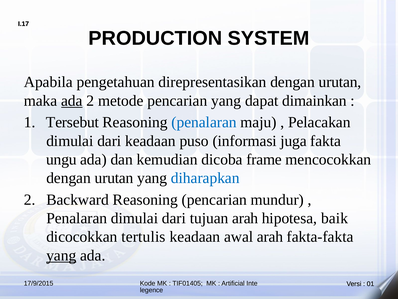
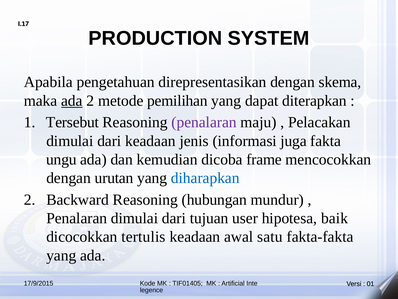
direpresentasikan dengan urutan: urutan -> skema (340, 82)
metode pencarian: pencarian -> pemilihan (177, 101)
dimainkan: dimainkan -> diterapkan (314, 101)
penalaran colour: blue -> purple (204, 122)
puso: puso -> jenis (194, 141)
Reasoning pencarian: pencarian -> hubungan (214, 199)
tujuan arah: arah -> user (245, 218)
awal arah: arah -> satu (270, 236)
yang underline: present -> none (61, 255)
